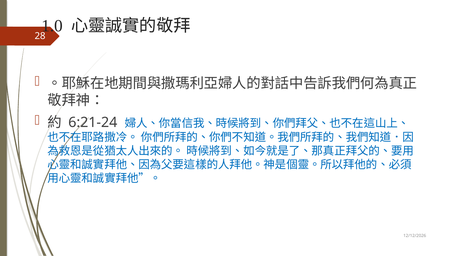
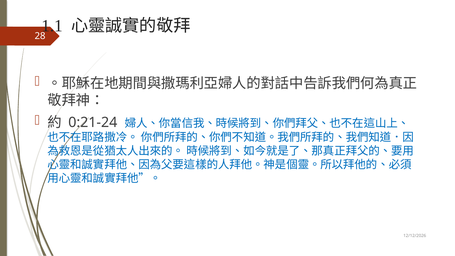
1.0: 1.0 -> 1.1 (52, 26)
6:21-24: 6:21-24 -> 0:21-24 (93, 122)
